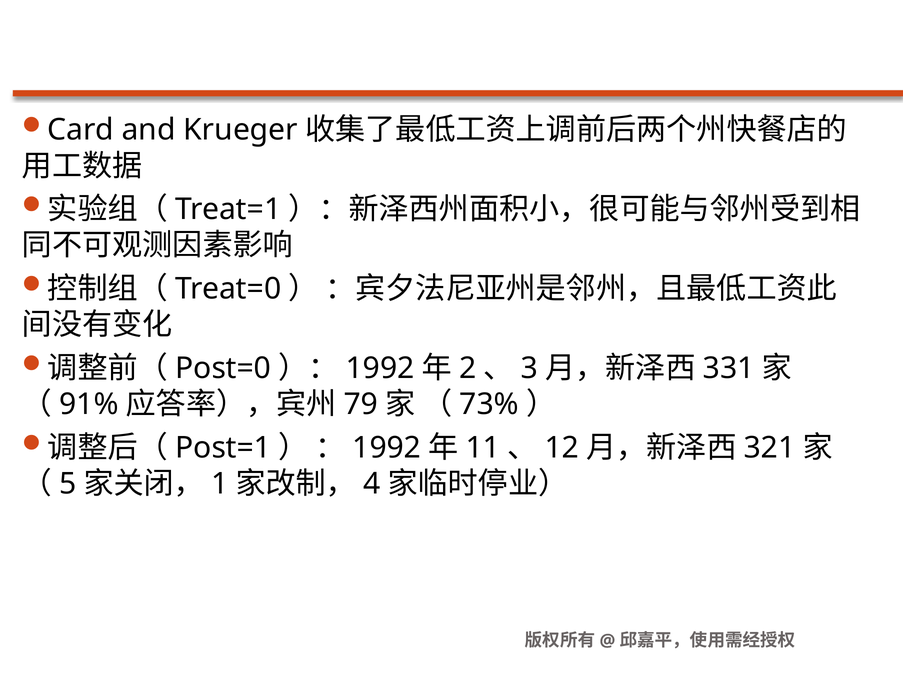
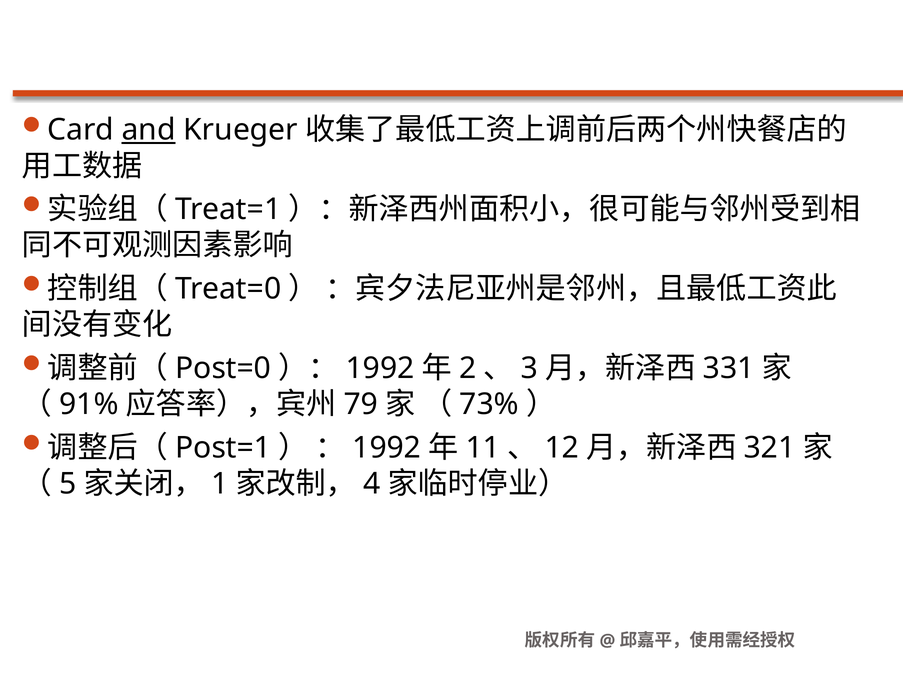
and underline: none -> present (149, 130)
